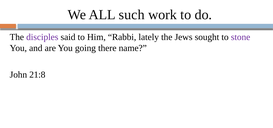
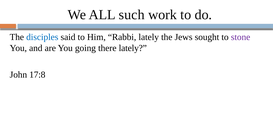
disciples colour: purple -> blue (42, 37)
there name: name -> lately (133, 48)
21:8: 21:8 -> 17:8 (37, 75)
